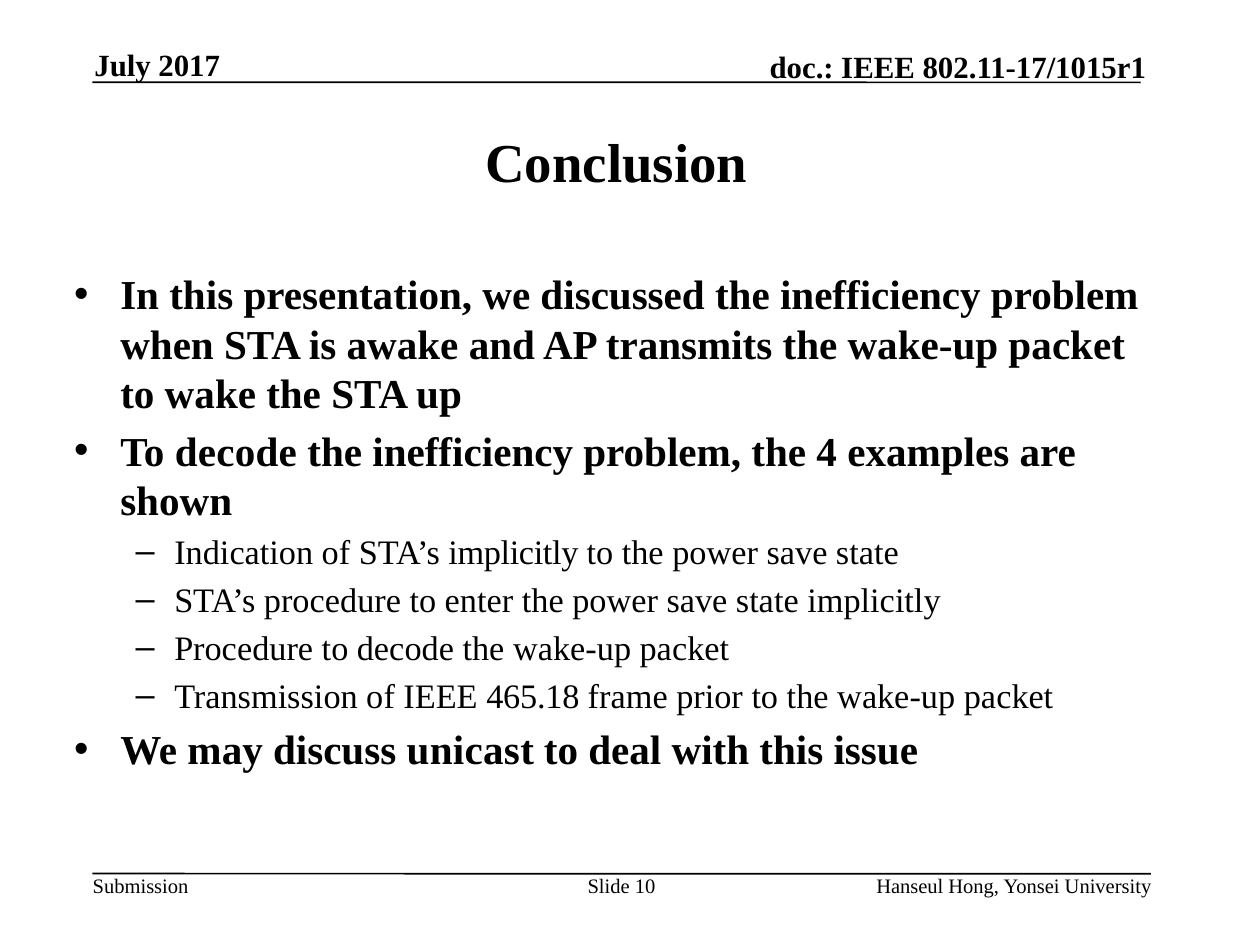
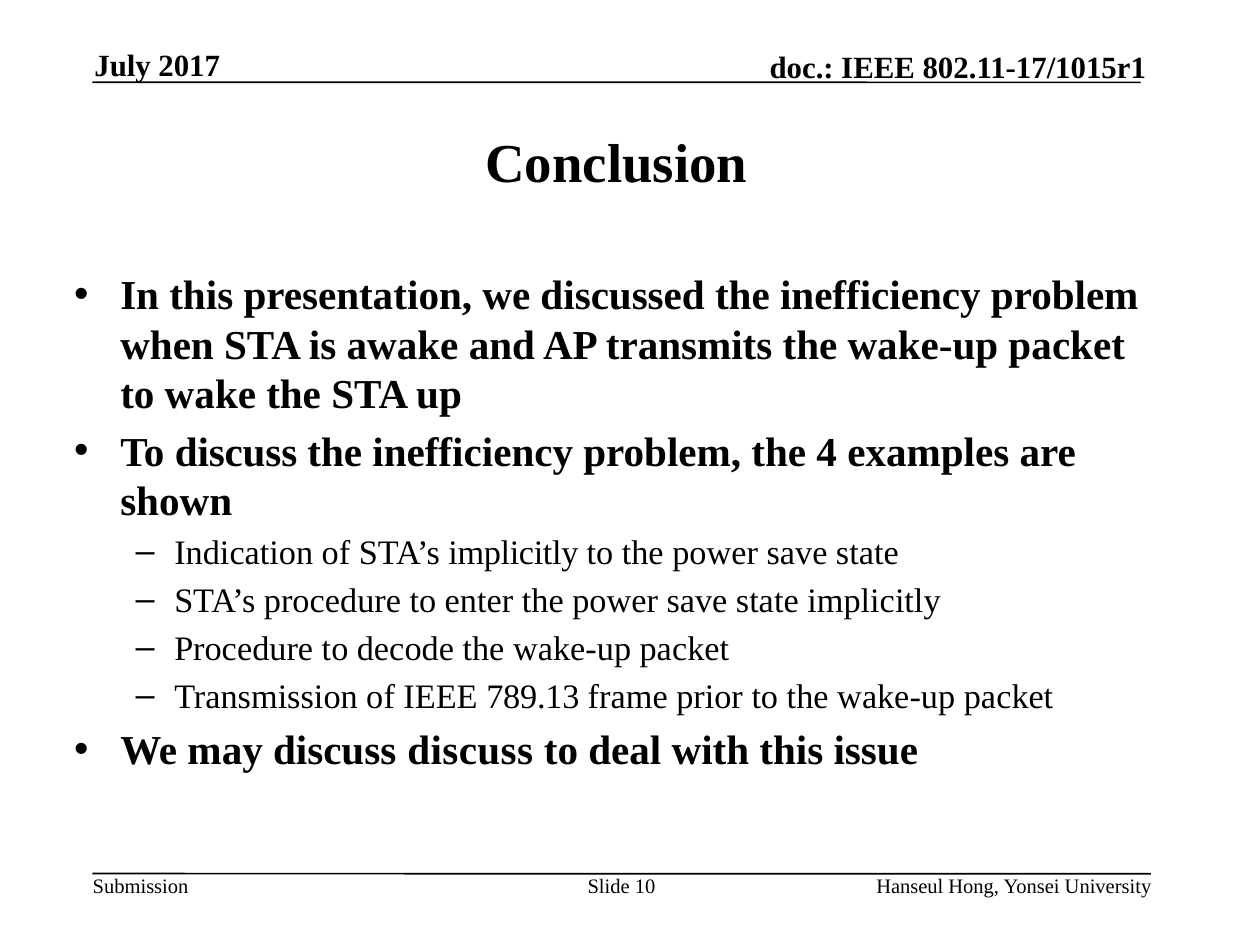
decode: decode -> discuss (236, 452)
465.18: 465.18 -> 789.13 (533, 697)
discuss unicast: unicast -> discuss (470, 751)
